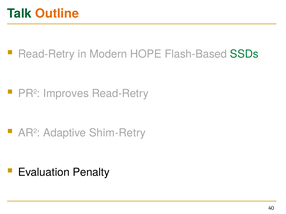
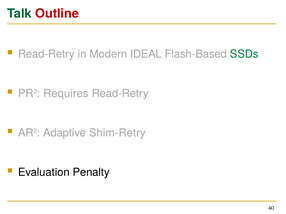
Outline colour: orange -> red (57, 13)
HOPE: HOPE -> IDEAL (146, 54)
Improves: Improves -> Requires (66, 94)
